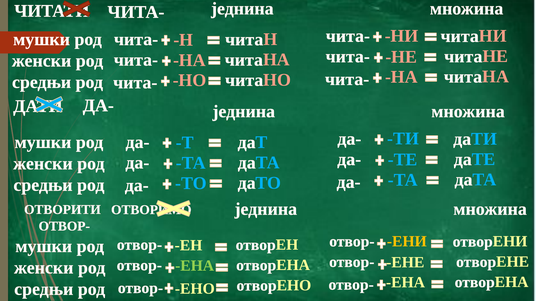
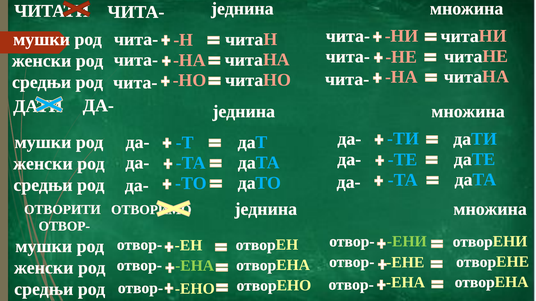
ЕНИ colour: yellow -> light green (407, 242)
